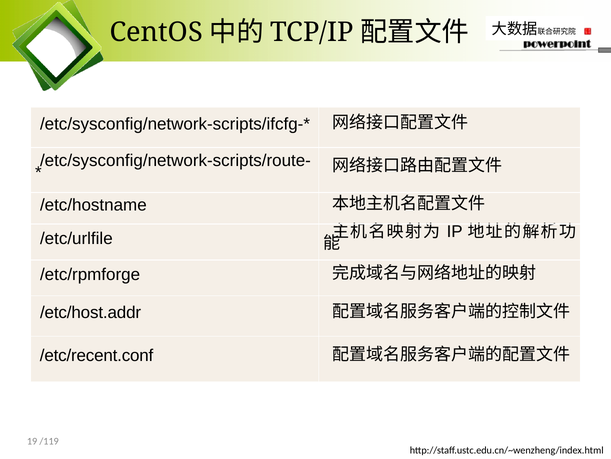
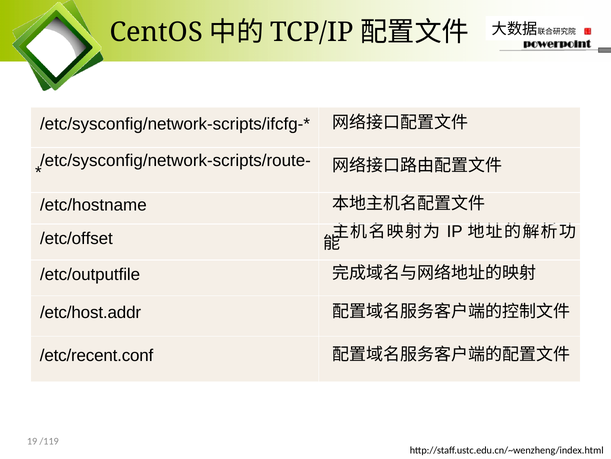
/etc/urlfile: /etc/urlfile -> /etc/offset (76, 238)
/etc/rpmforge: /etc/rpmforge -> /etc/outputfile (90, 274)
